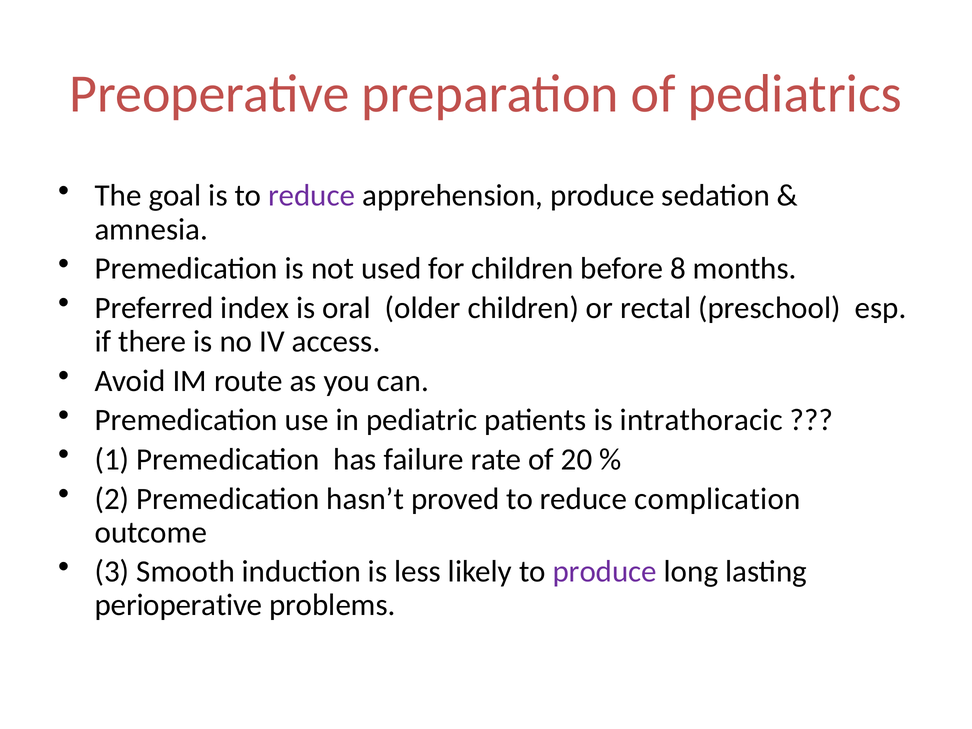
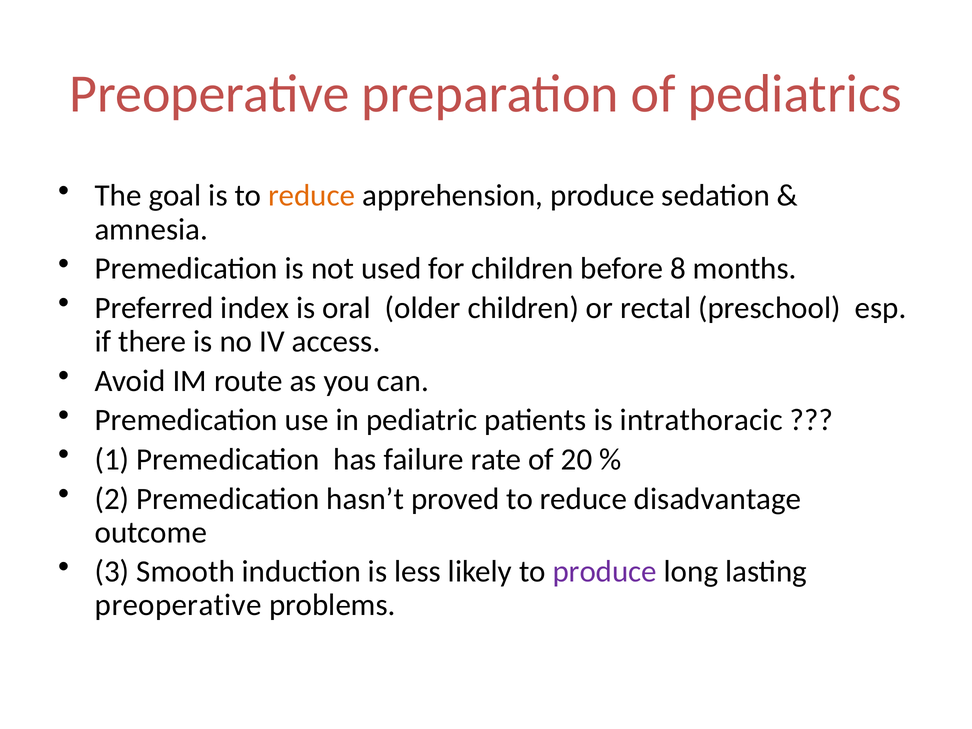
reduce colour: purple -> orange (312, 196)
complication: complication -> disadvantage (718, 499)
perioperative: perioperative -> preoperative (178, 605)
